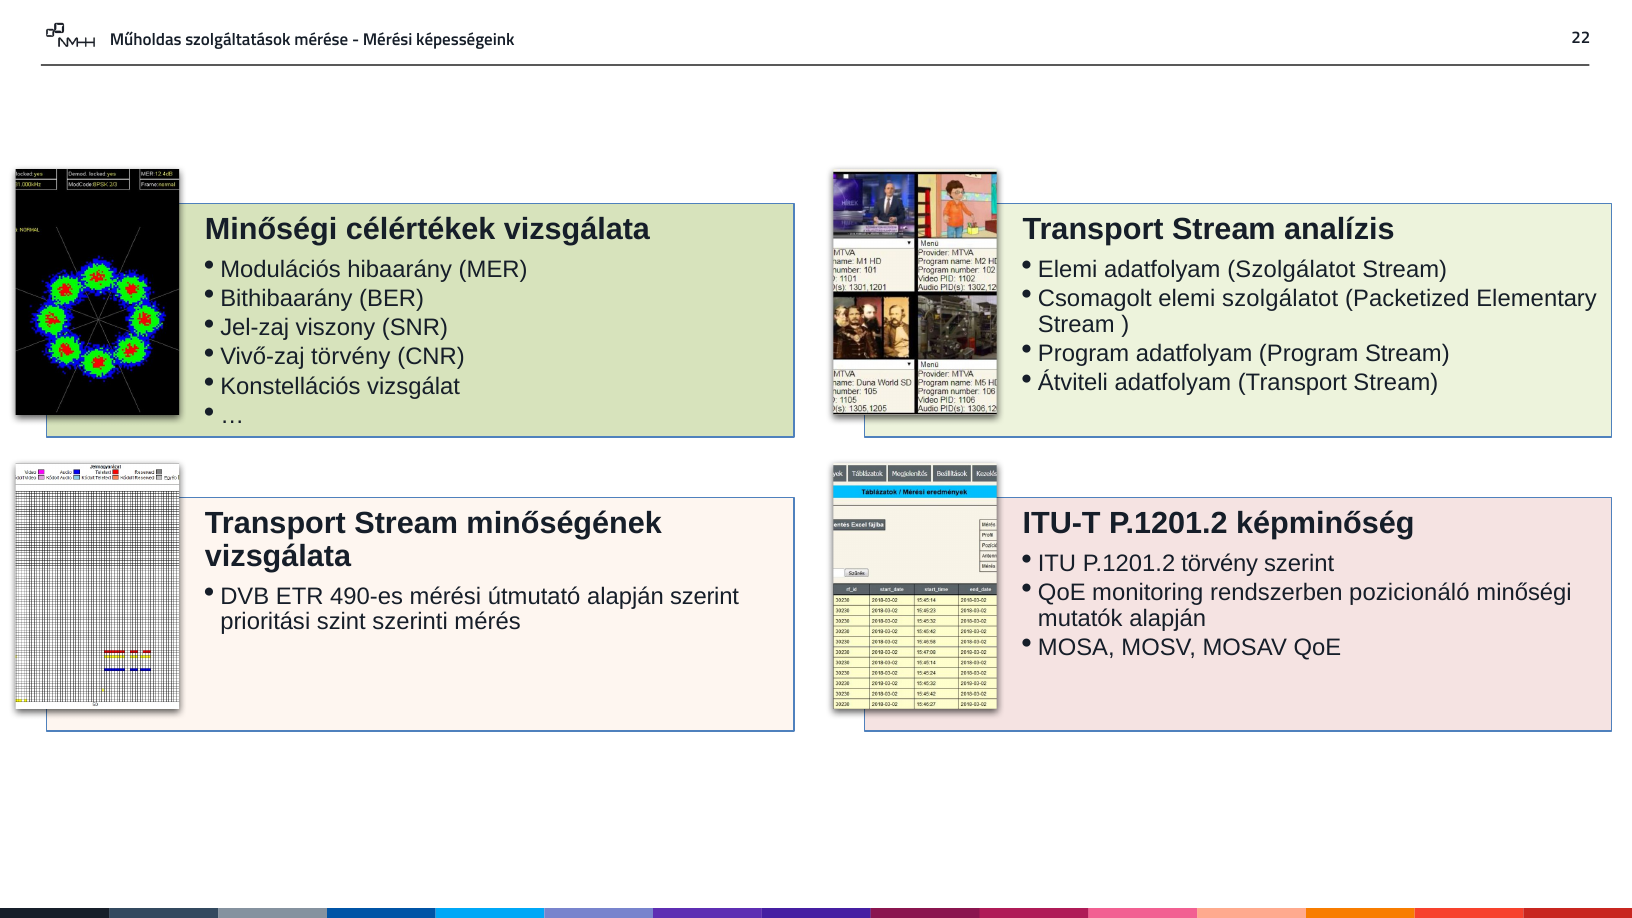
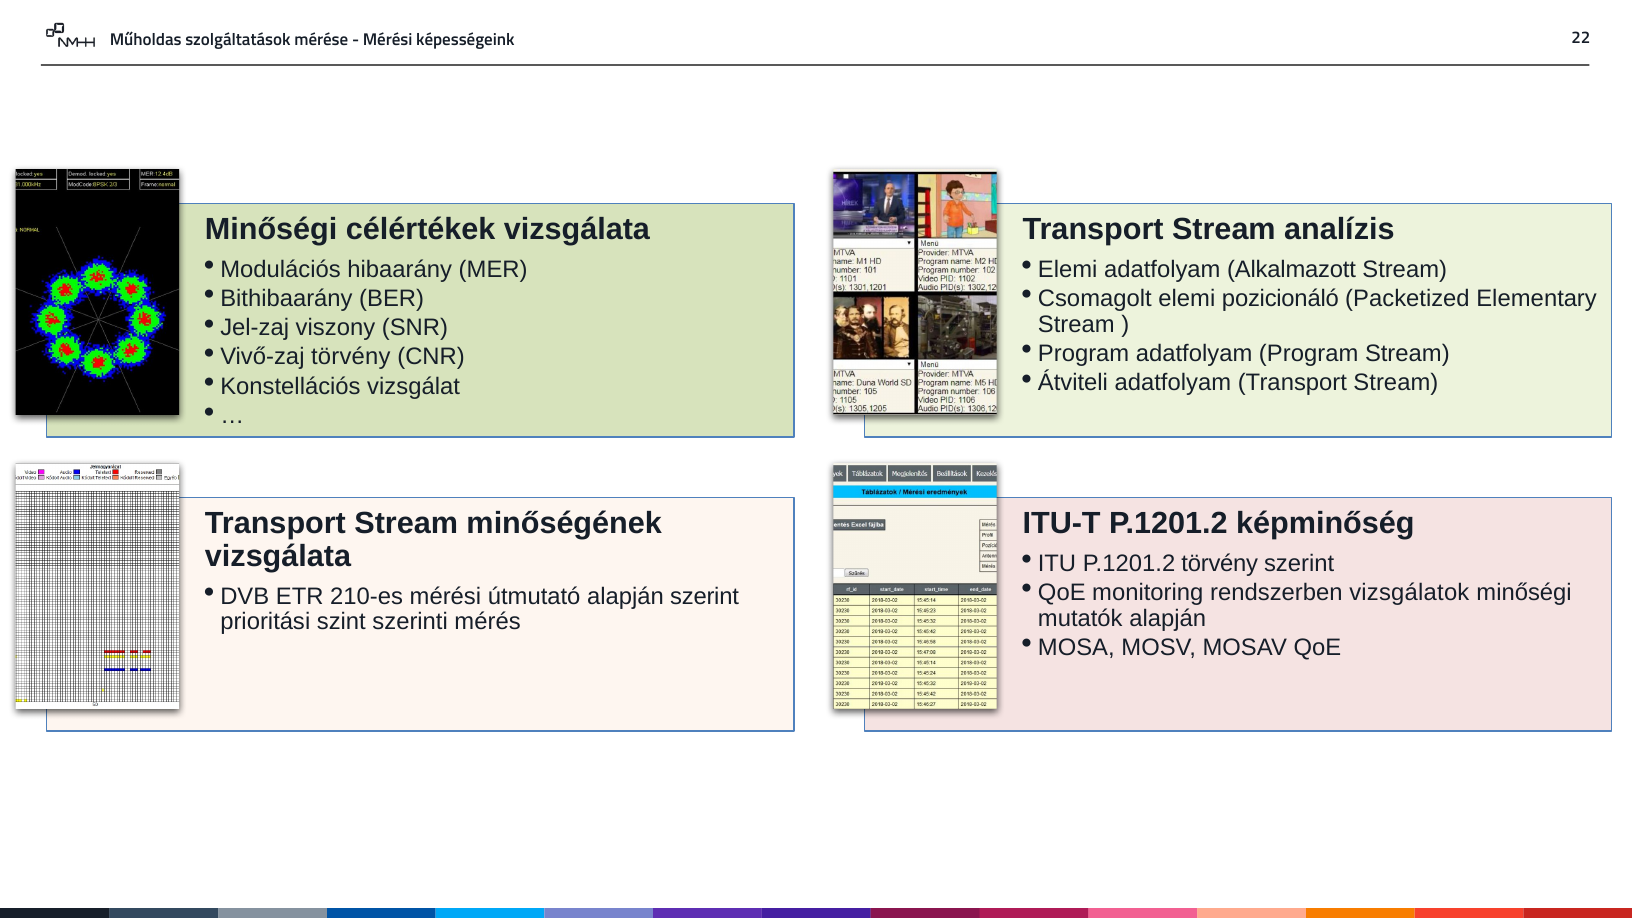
adatfolyam Szolgálatot: Szolgálatot -> Alkalmazott (1292, 269)
elemi szolgálatot: szolgálatot -> pozicionáló (1280, 298)
pozicionáló: pozicionáló -> vizsgálatok (1409, 592)
490-es: 490-es -> 210-es (367, 596)
